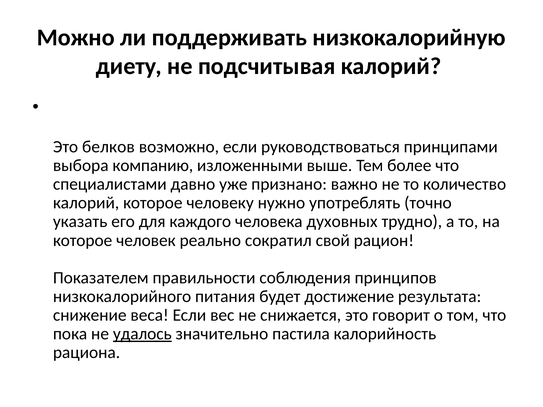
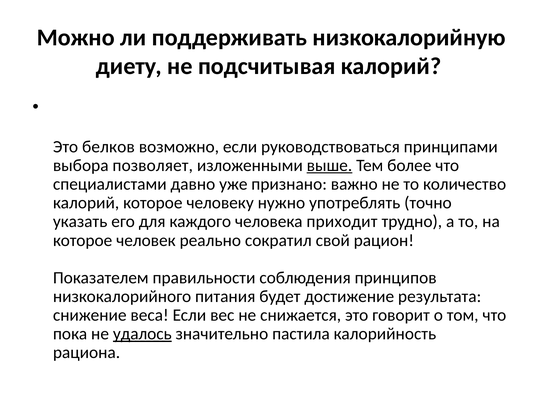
компанию: компанию -> позволяет (153, 166)
выше underline: none -> present (329, 166)
духовных: духовных -> приходит (342, 222)
